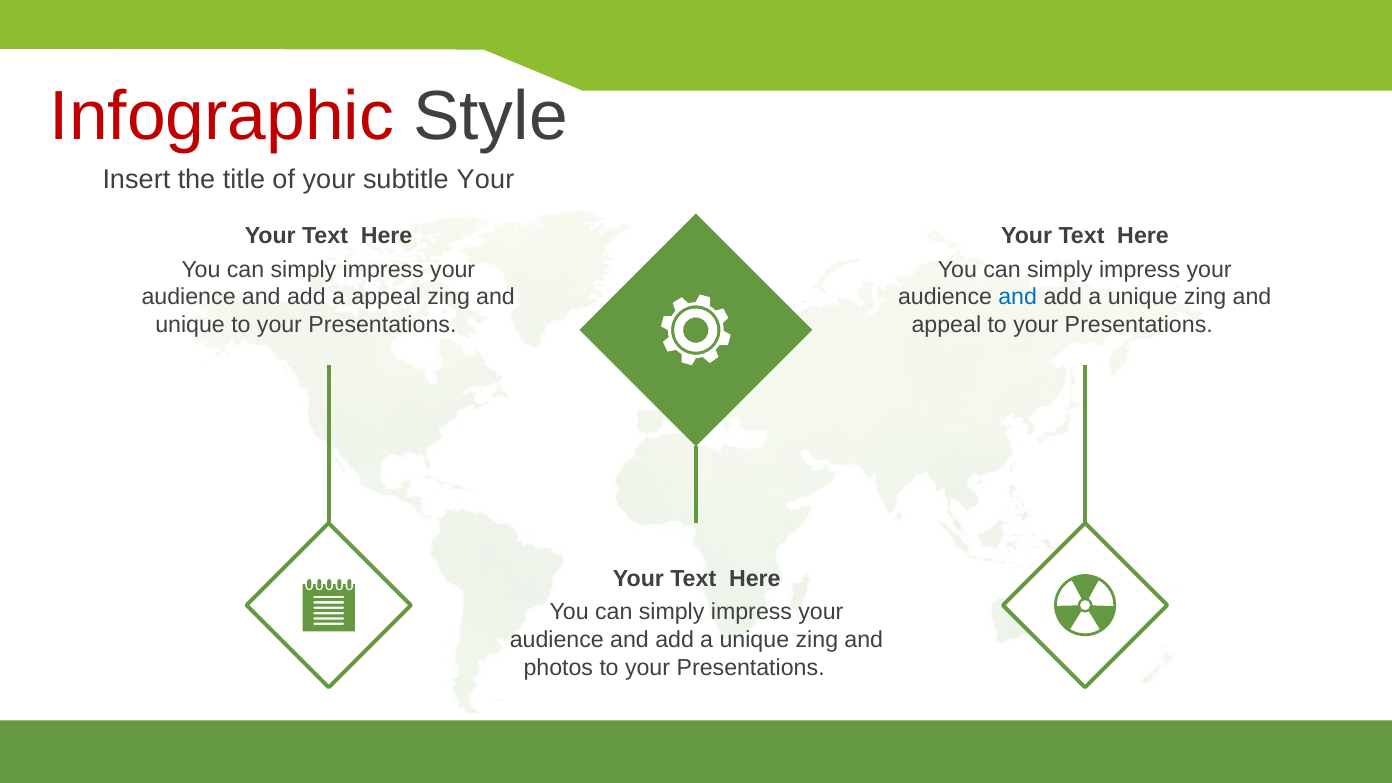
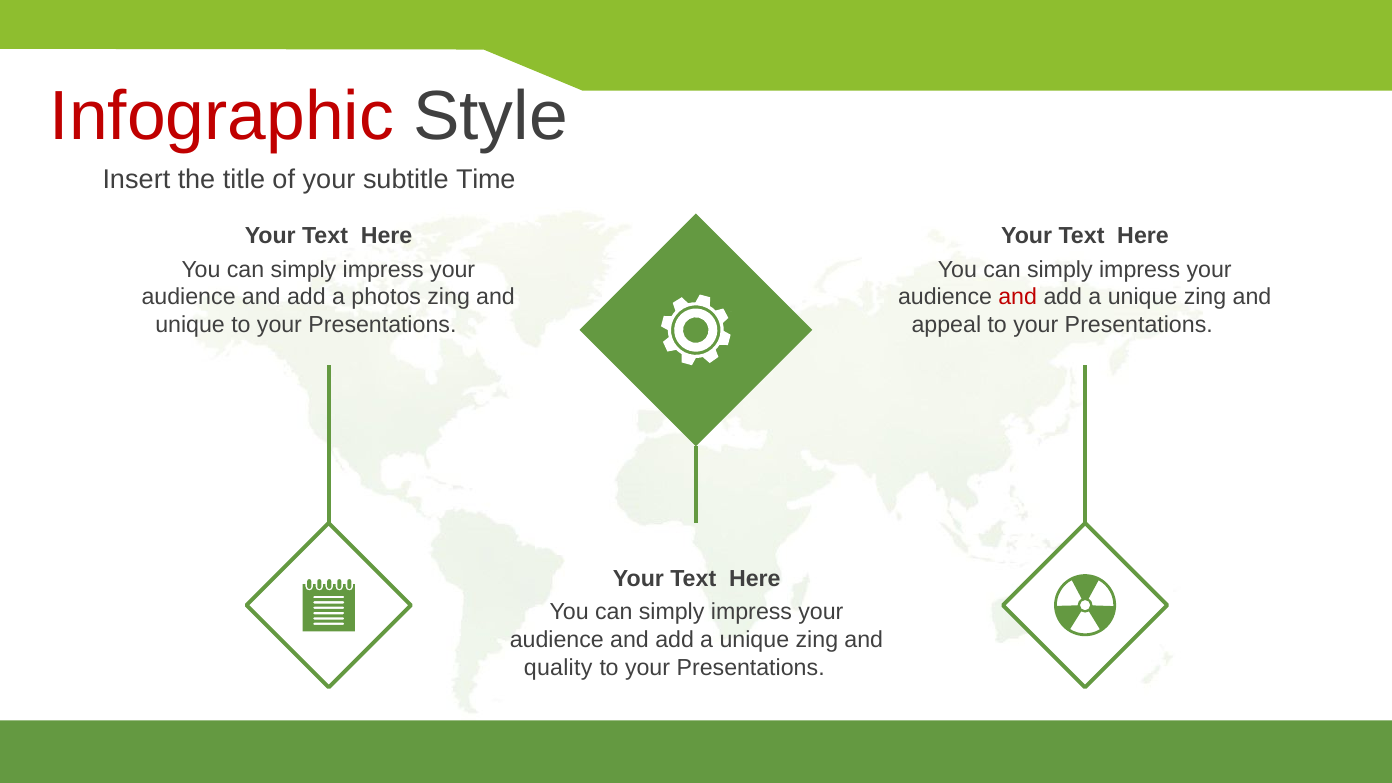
subtitle Your: Your -> Time (486, 179)
a appeal: appeal -> photos (386, 297)
and colour: blue -> red (1018, 297)
photos: photos -> quality (558, 668)
